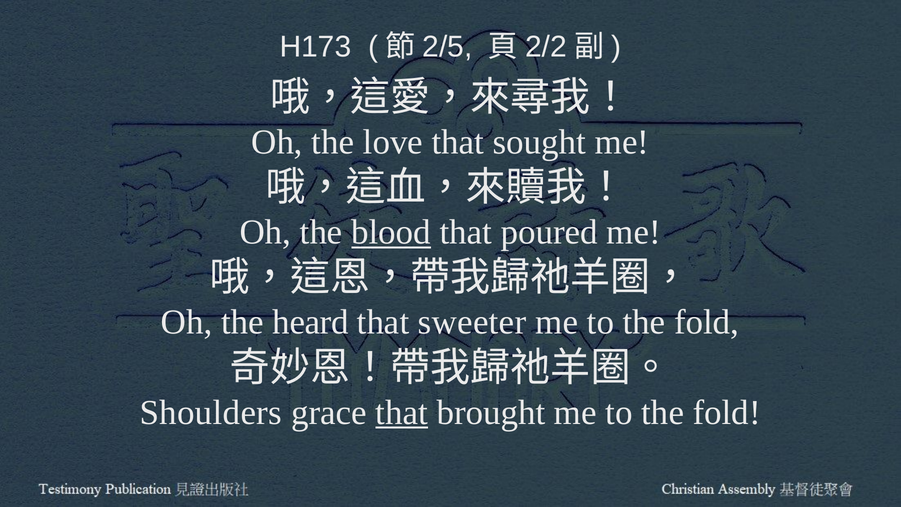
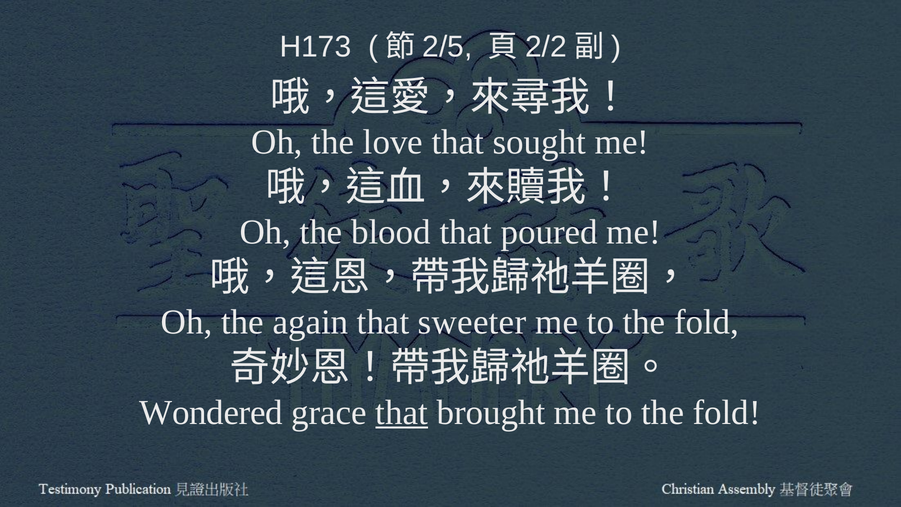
blood underline: present -> none (391, 232)
heard: heard -> again (310, 322)
Shoulders: Shoulders -> Wondered (211, 412)
